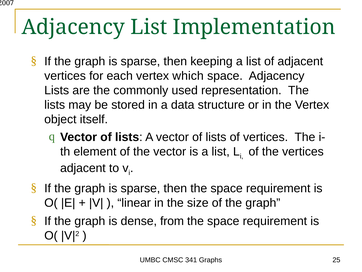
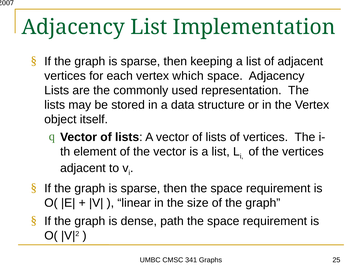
from: from -> path (172, 221)
